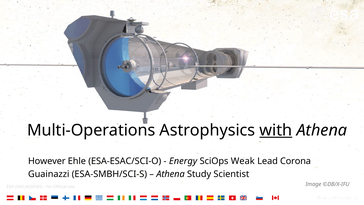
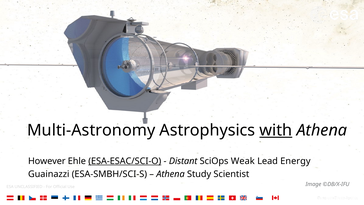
Multi-Operations: Multi-Operations -> Multi-Astronomy (91, 130)
ESA-ESAC/SCI-O underline: none -> present (125, 161)
Energy: Energy -> Distant (183, 161)
Corona: Corona -> Energy (295, 161)
